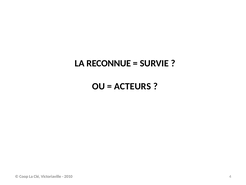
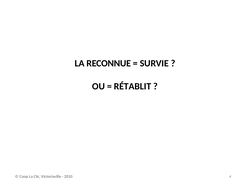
ACTEURS: ACTEURS -> RÉTABLIT (133, 86)
